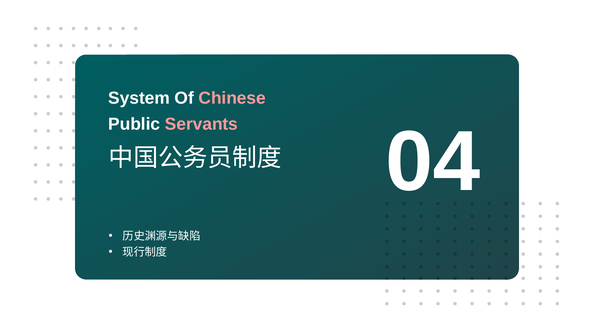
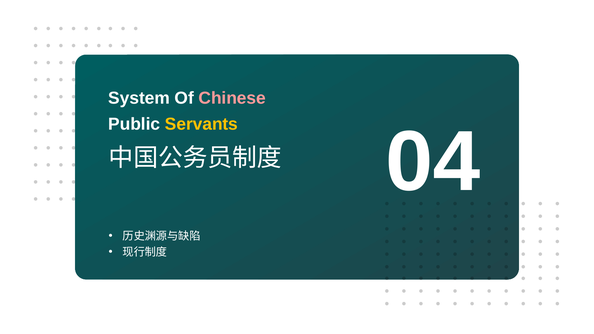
Servants colour: pink -> yellow (201, 124)
